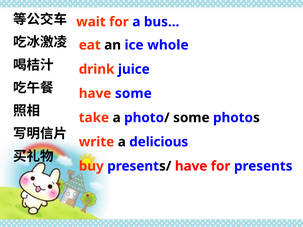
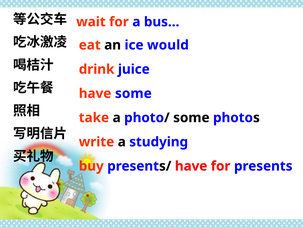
whole: whole -> would (168, 45)
delicious: delicious -> studying (159, 142)
